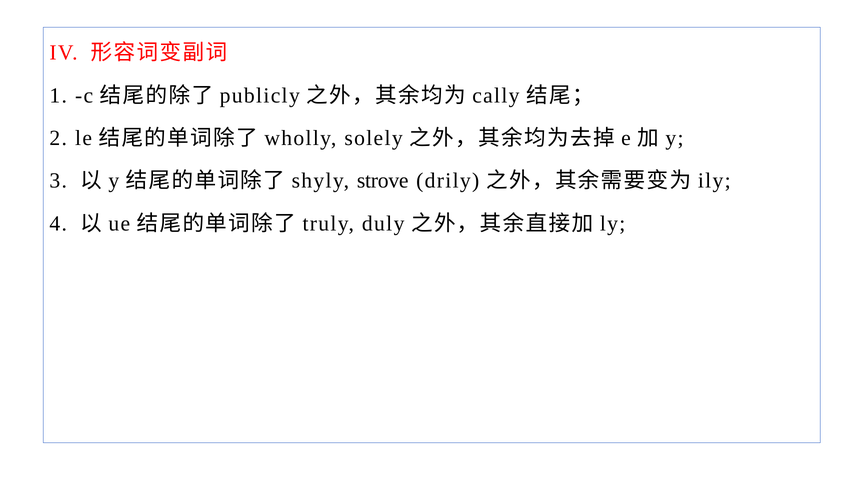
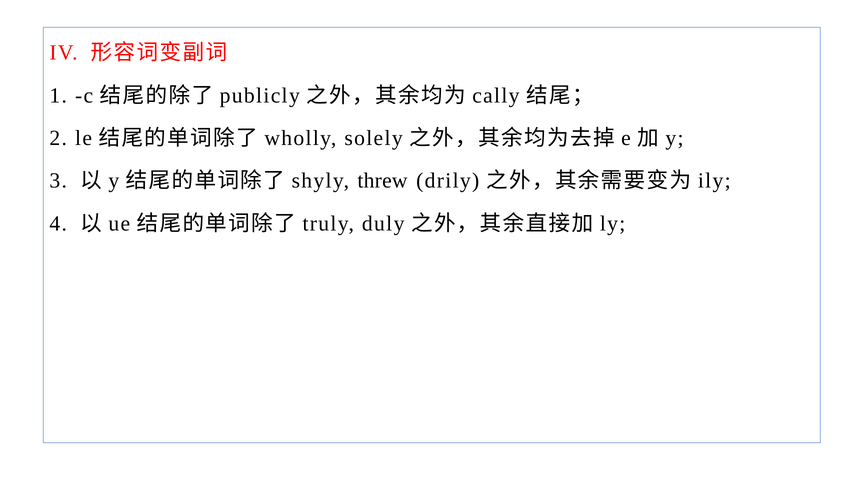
strove: strove -> threw (383, 181)
